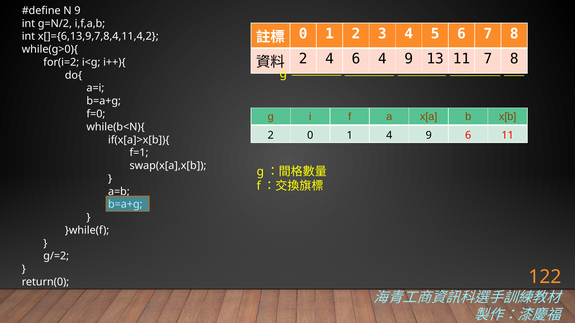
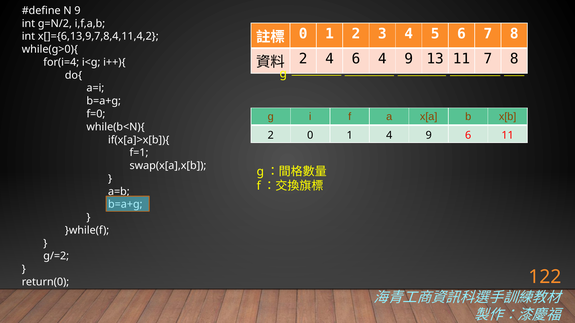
for(i=2: for(i=2 -> for(i=4 (61, 62)
